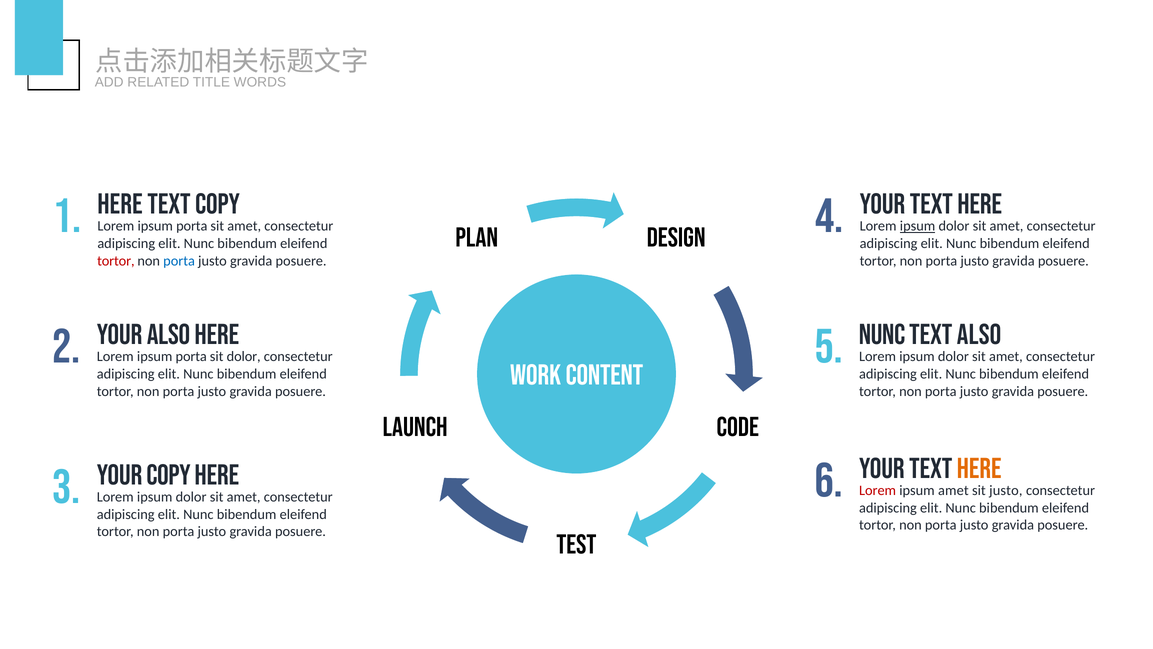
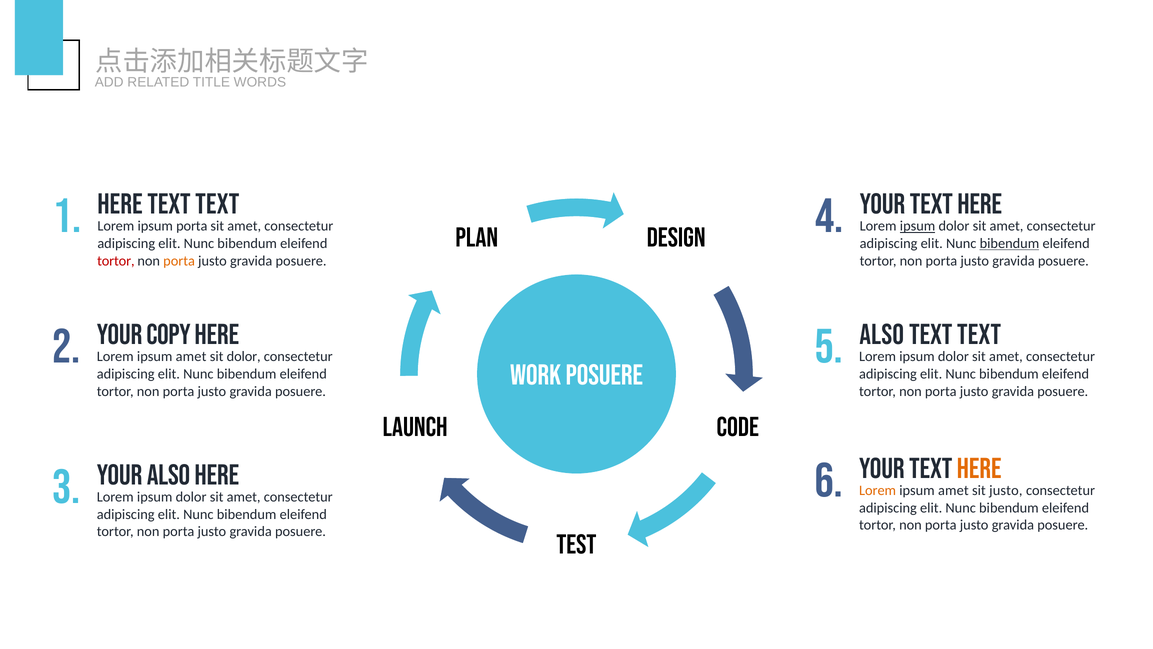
copy: copy -> text (217, 204)
bibendum underline: none -> present (1009, 243)
porta colour: blue -> orange (179, 261)
Your also: also -> copy (169, 335)
Nunc: Nunc -> Also (882, 335)
also: also -> text (979, 335)
porta: porta -> amet (191, 356)
Work content: content -> posuere (604, 375)
Your copy: copy -> also (169, 475)
Lorem colour: red -> orange (878, 490)
